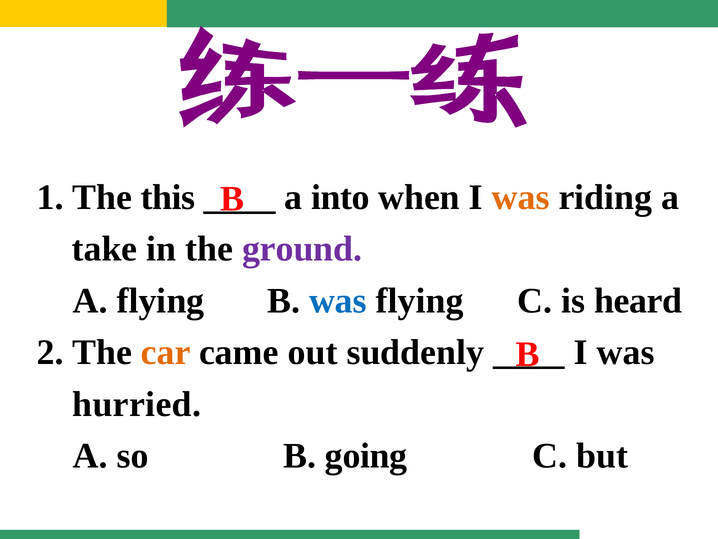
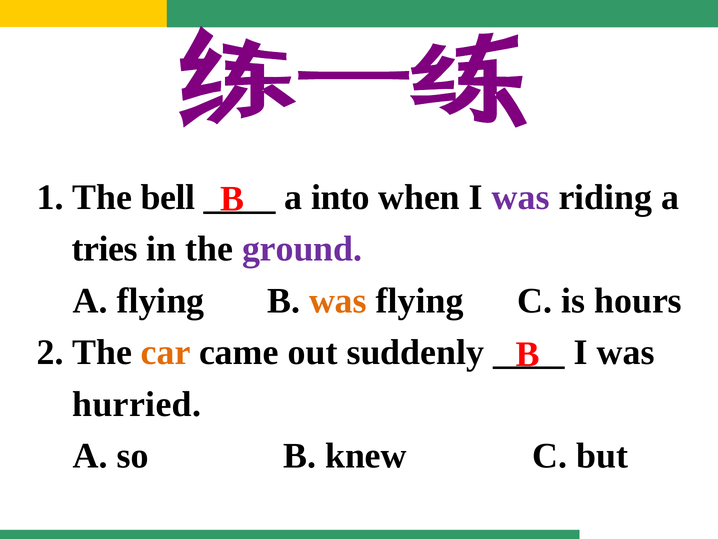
this: this -> bell (168, 197)
was colour: orange -> purple (521, 197)
take: take -> tries (105, 249)
was colour: blue -> orange (338, 301)
heard: heard -> hours (638, 301)
going: going -> knew (366, 456)
